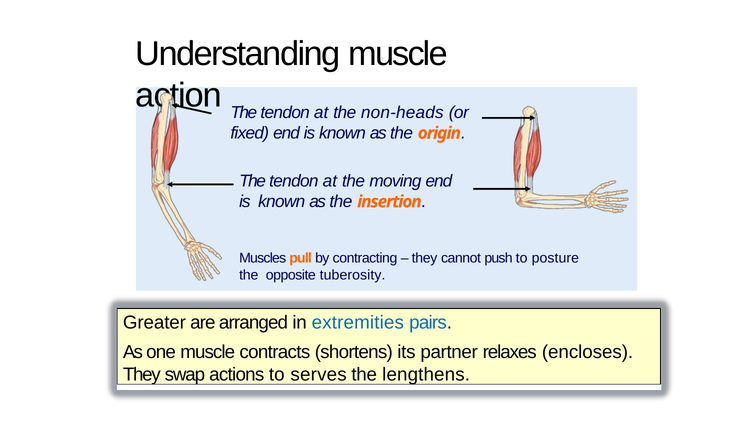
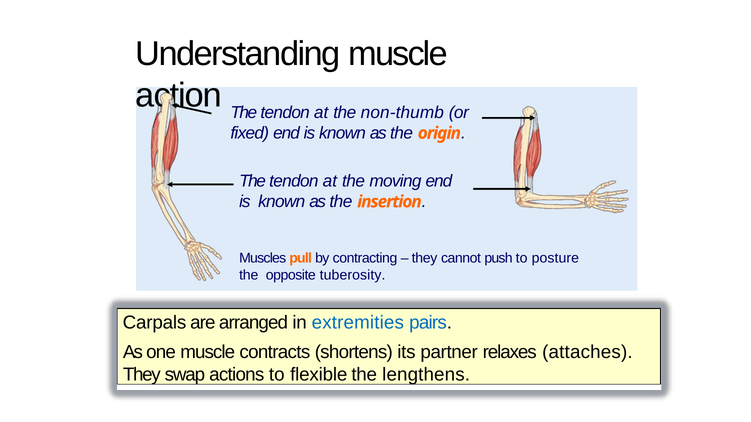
non-heads: non-heads -> non-thumb (402, 113)
Greater: Greater -> Carpals (154, 323)
encloses: encloses -> attaches (587, 352)
serves: serves -> flexible (319, 375)
